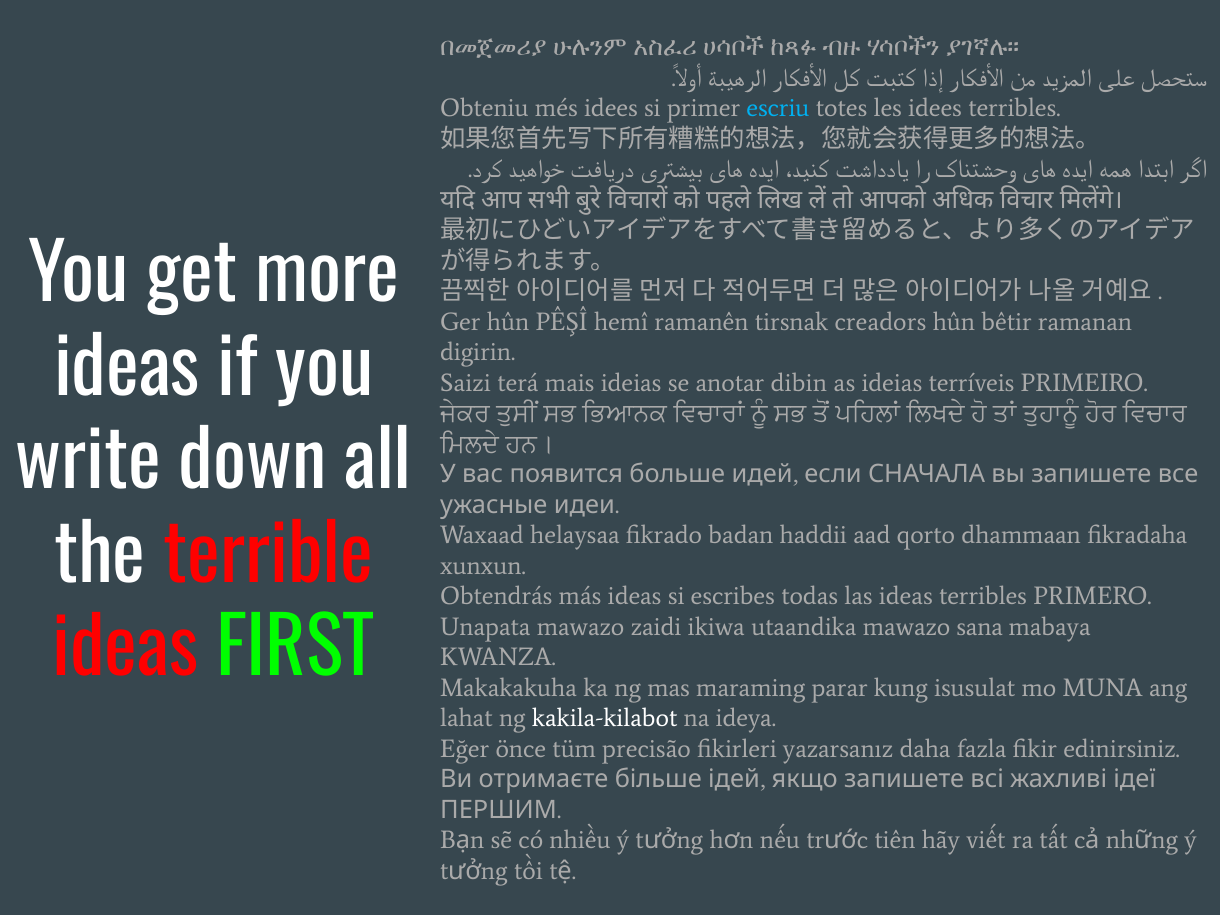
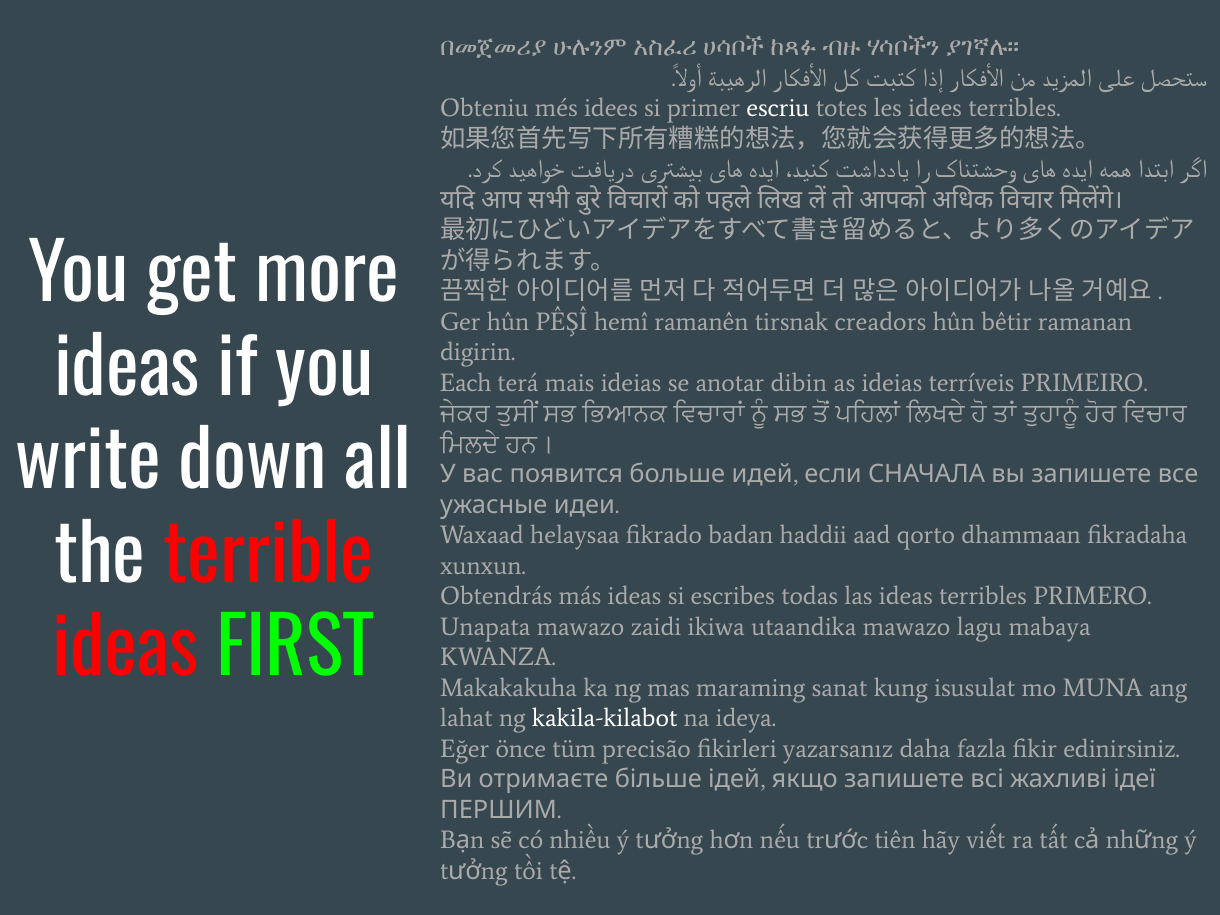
escriu colour: light blue -> white (778, 108)
Saizi: Saizi -> Each (466, 383)
sana: sana -> lagu (979, 627)
parar: parar -> sanat (840, 688)
